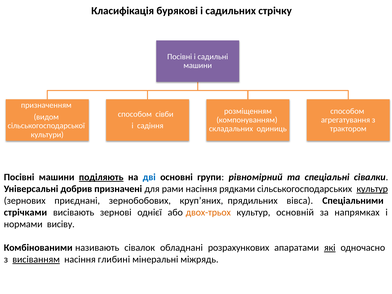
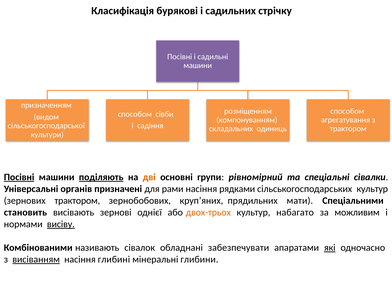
Посівні underline: none -> present (19, 177)
дві colour: blue -> orange (149, 177)
добрив: добрив -> органів (76, 189)
культур underline: present -> none (372, 189)
зернових приєднані: приєднані -> трактором (77, 201)
вівса: вівса -> мати (300, 201)
стрічками: стрічками -> становить (25, 212)
основній: основній -> набагато (295, 212)
напрямках: напрямках -> можливим (357, 212)
висіву underline: none -> present (61, 224)
розрахункових: розрахункових -> забезпечувати (239, 248)
міжрядь: міжрядь -> глибини (199, 259)
